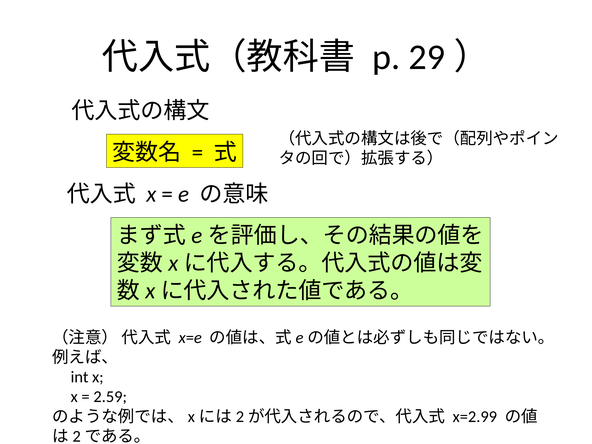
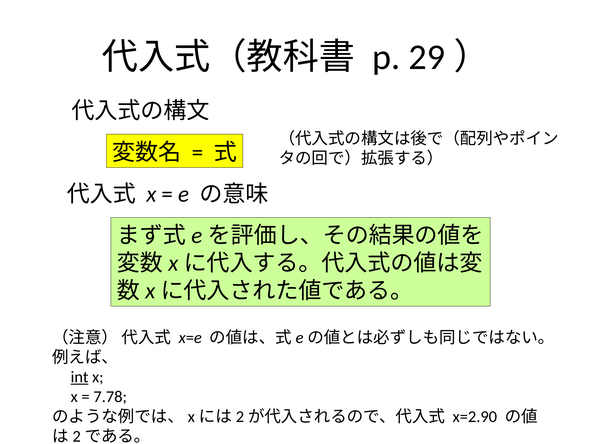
int underline: none -> present (80, 377)
2.59: 2.59 -> 7.78 (110, 397)
x=2.99: x=2.99 -> x=2.90 (475, 417)
